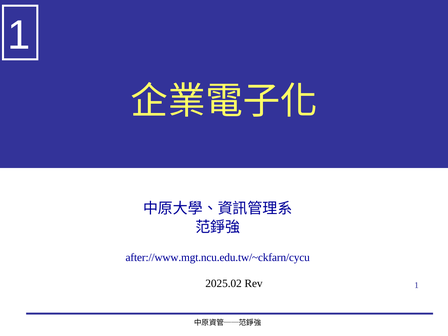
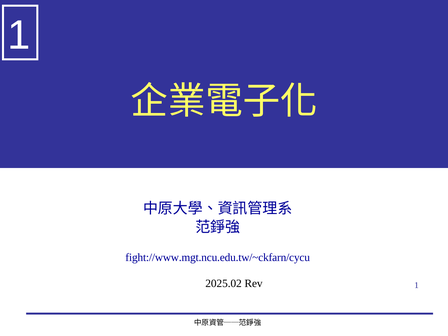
after://www.mgt.ncu.edu.tw/~ckfarn/cycu: after://www.mgt.ncu.edu.tw/~ckfarn/cycu -> fight://www.mgt.ncu.edu.tw/~ckfarn/cycu (218, 258)
